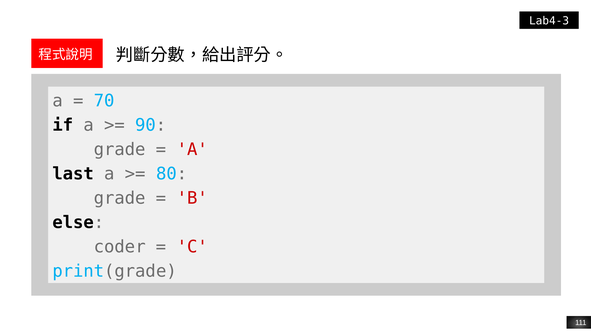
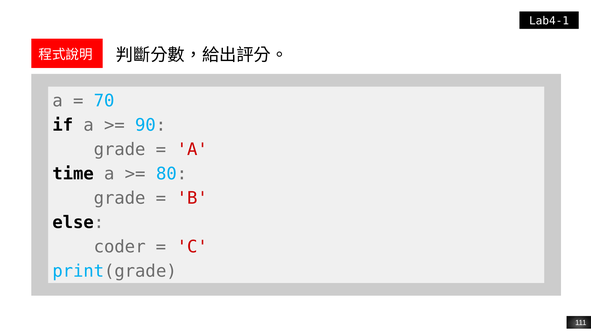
Lab4-3: Lab4-3 -> Lab4-1 (549, 21)
last: last -> time (73, 174)
